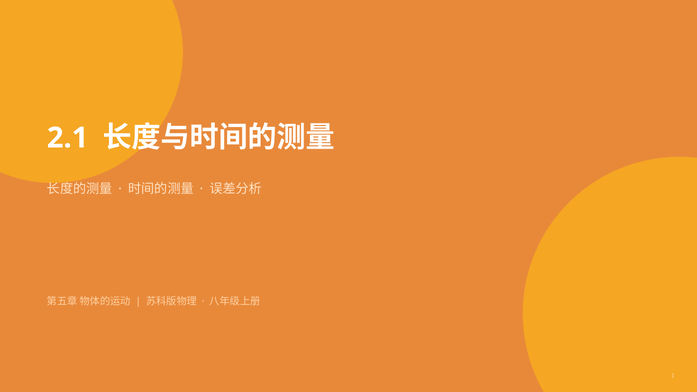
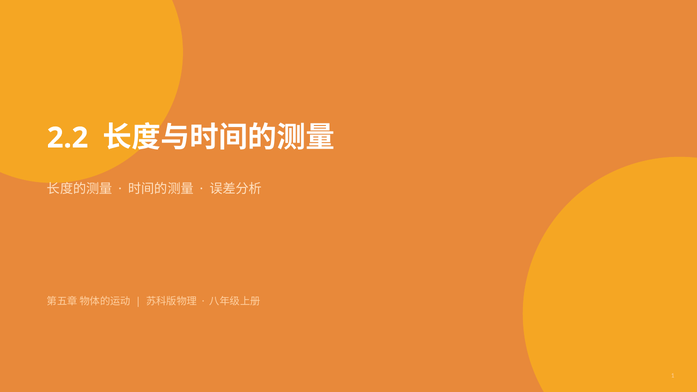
2.1: 2.1 -> 2.2 (68, 138)
